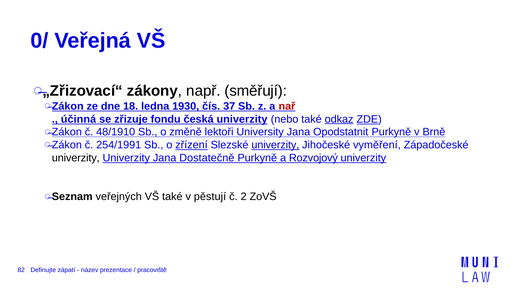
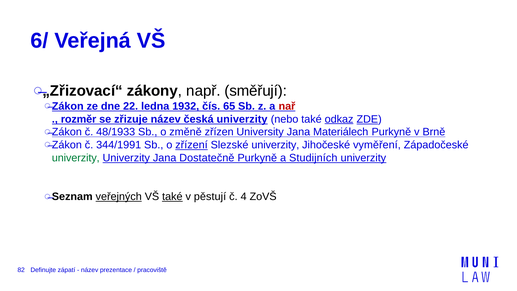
0/: 0/ -> 6/ (39, 41)
18: 18 -> 22 (131, 106)
1930: 1930 -> 1932 (186, 106)
37: 37 -> 65 (229, 106)
účinná: účinná -> rozměr (79, 119)
zřizuje fondu: fondu -> název (166, 119)
48/1910: 48/1910 -> 48/1933 (116, 132)
lektoři: lektoři -> zřízen (219, 132)
Opodstatnit: Opodstatnit -> Materiálech (341, 132)
254/1991: 254/1991 -> 344/1991 (119, 145)
univerzity underline: present -> none (275, 145)
univerzity colour: black -> green (76, 158)
Rozvojový: Rozvojový -> Studijních (313, 158)
veřejných underline: none -> present (119, 197)
také underline: none -> present (172, 197)
2: 2 -> 4 (244, 197)
